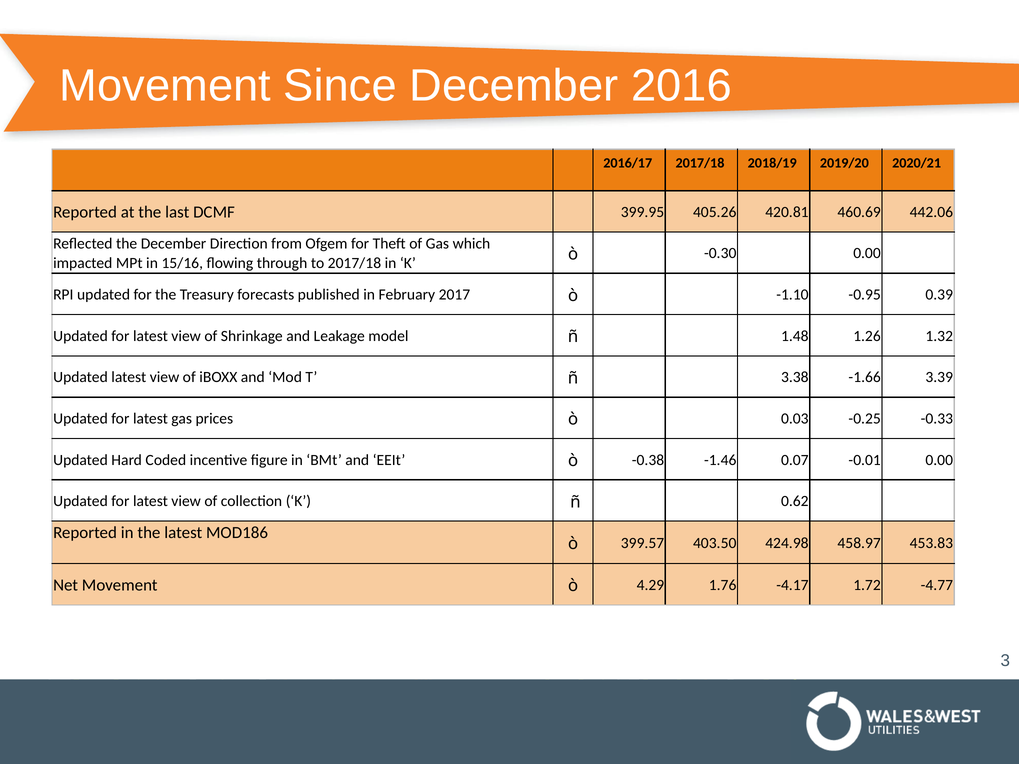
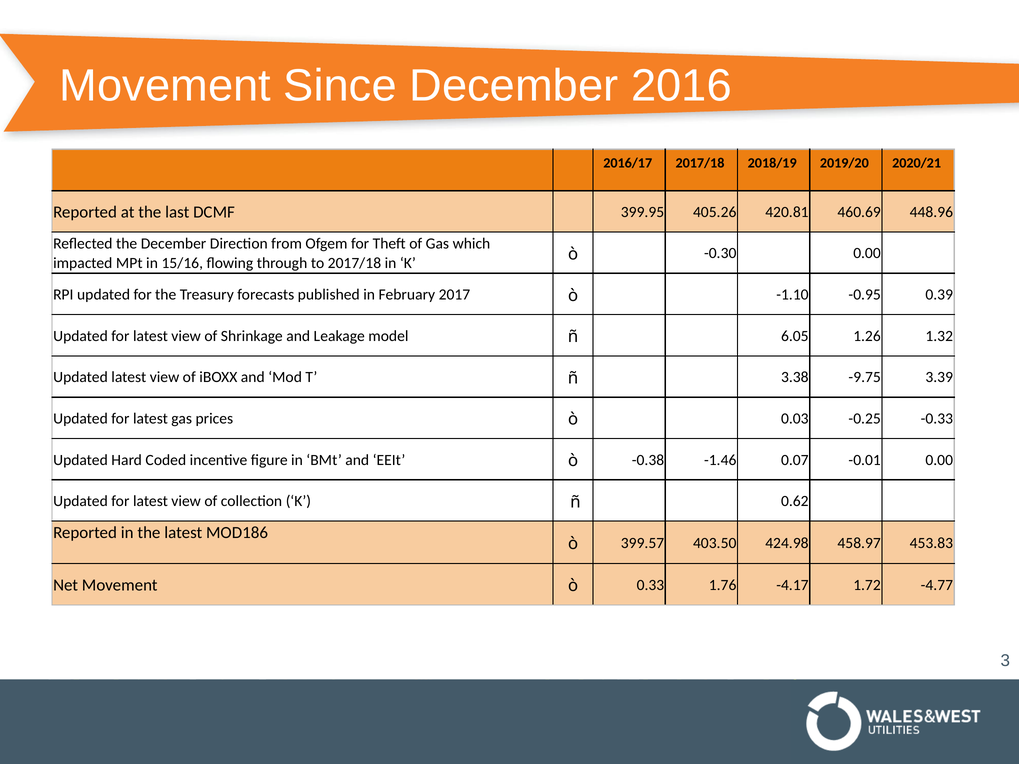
442.06: 442.06 -> 448.96 (931, 212)
1.48: 1.48 -> 6.05 (795, 336)
-1.66: -1.66 -> -9.75 (865, 377)
4.29: 4.29 -> 0.33 (650, 585)
